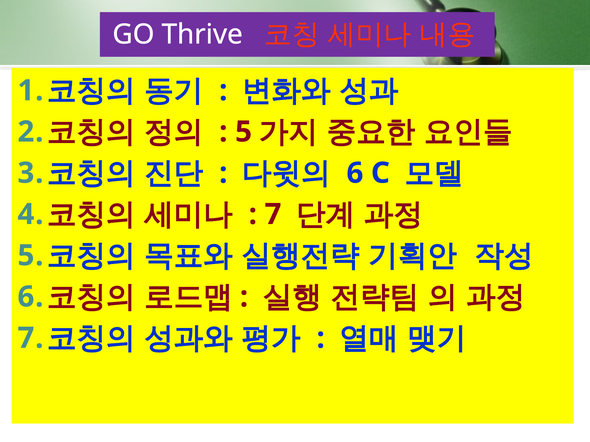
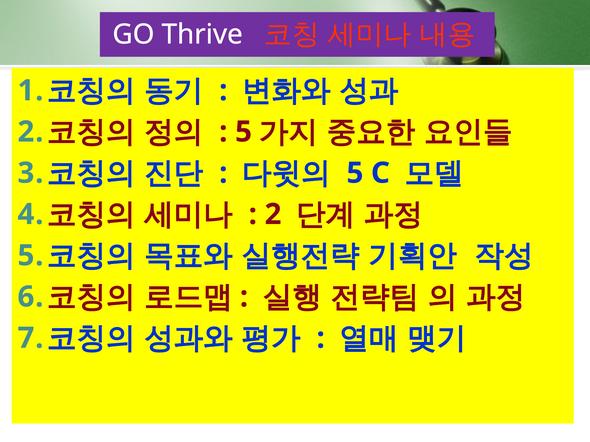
6: 6 -> 5 (355, 173)
7: 7 -> 2 (273, 215)
